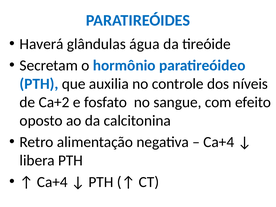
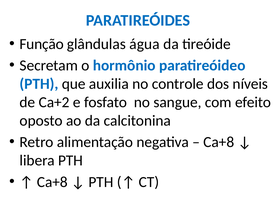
Haverá: Haverá -> Função (42, 44)
Ca+4: Ca+4 -> Ca+8 (219, 142)
Ca+4: Ca+4 -> Ca+8 (52, 182)
